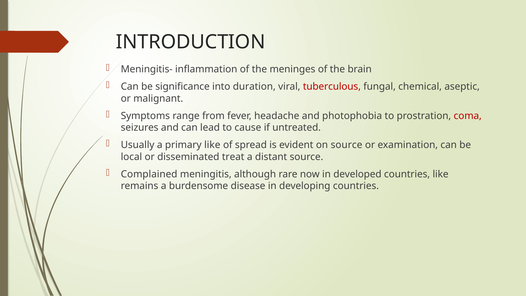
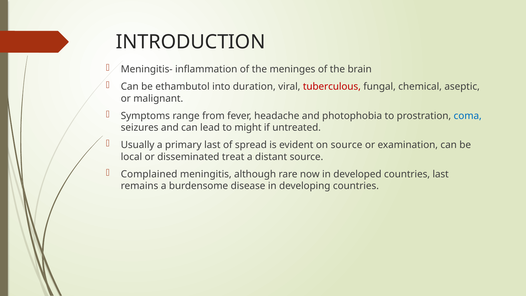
significance: significance -> ethambutol (183, 87)
coma colour: red -> blue (468, 116)
cause: cause -> might (248, 128)
primary like: like -> last (212, 145)
countries like: like -> last (441, 174)
